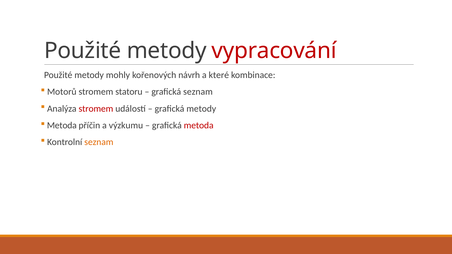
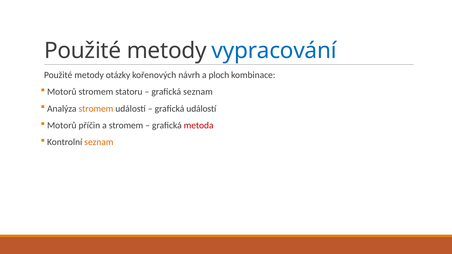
vypracování colour: red -> blue (274, 51)
mohly: mohly -> otázky (118, 75)
které: které -> ploch (219, 75)
stromem colour: red -> orange (96, 109)
grafická metody: metody -> událostí (201, 109)
Metoda: Metoda -> Motorů (62, 125)
a výzkumu: výzkumu -> stromem (126, 125)
